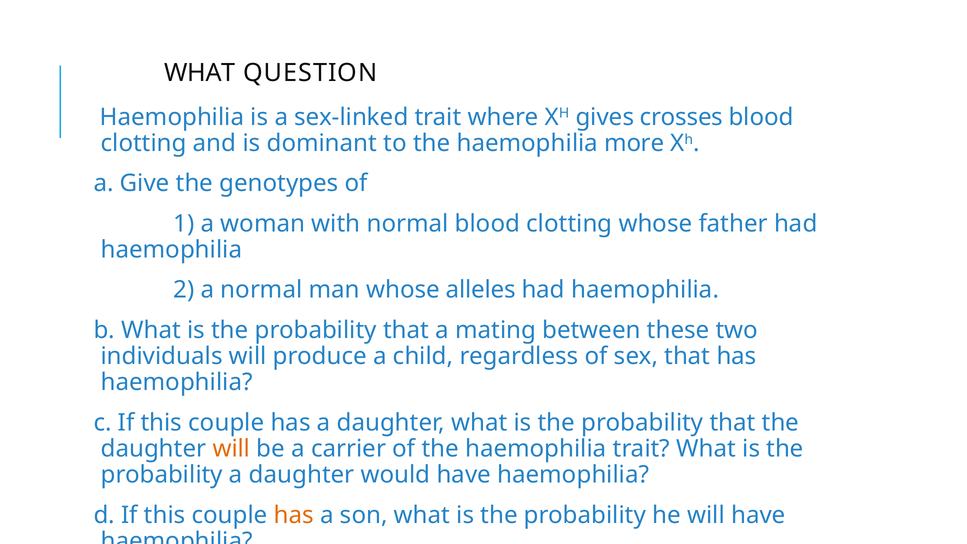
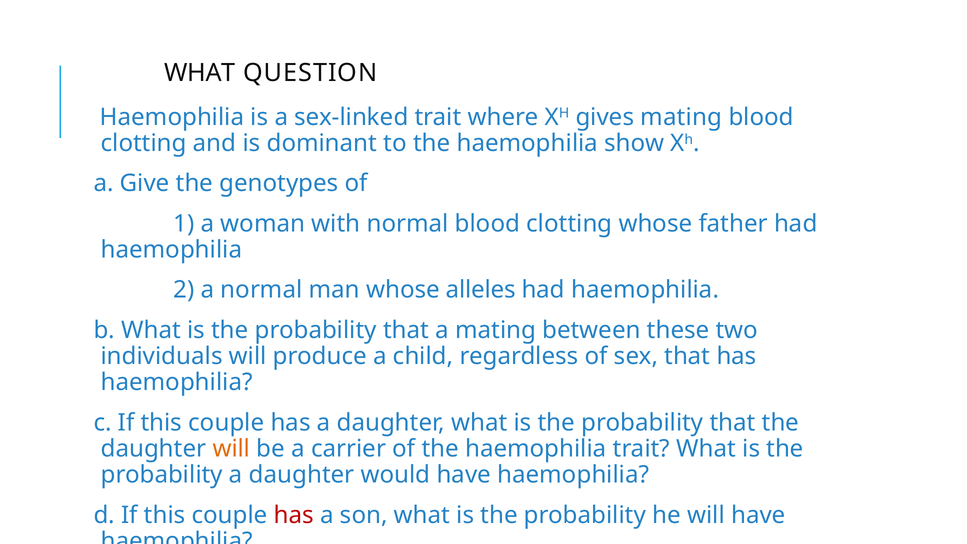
gives crosses: crosses -> mating (681, 117)
more: more -> show (634, 143)
has colour: orange -> red (294, 515)
